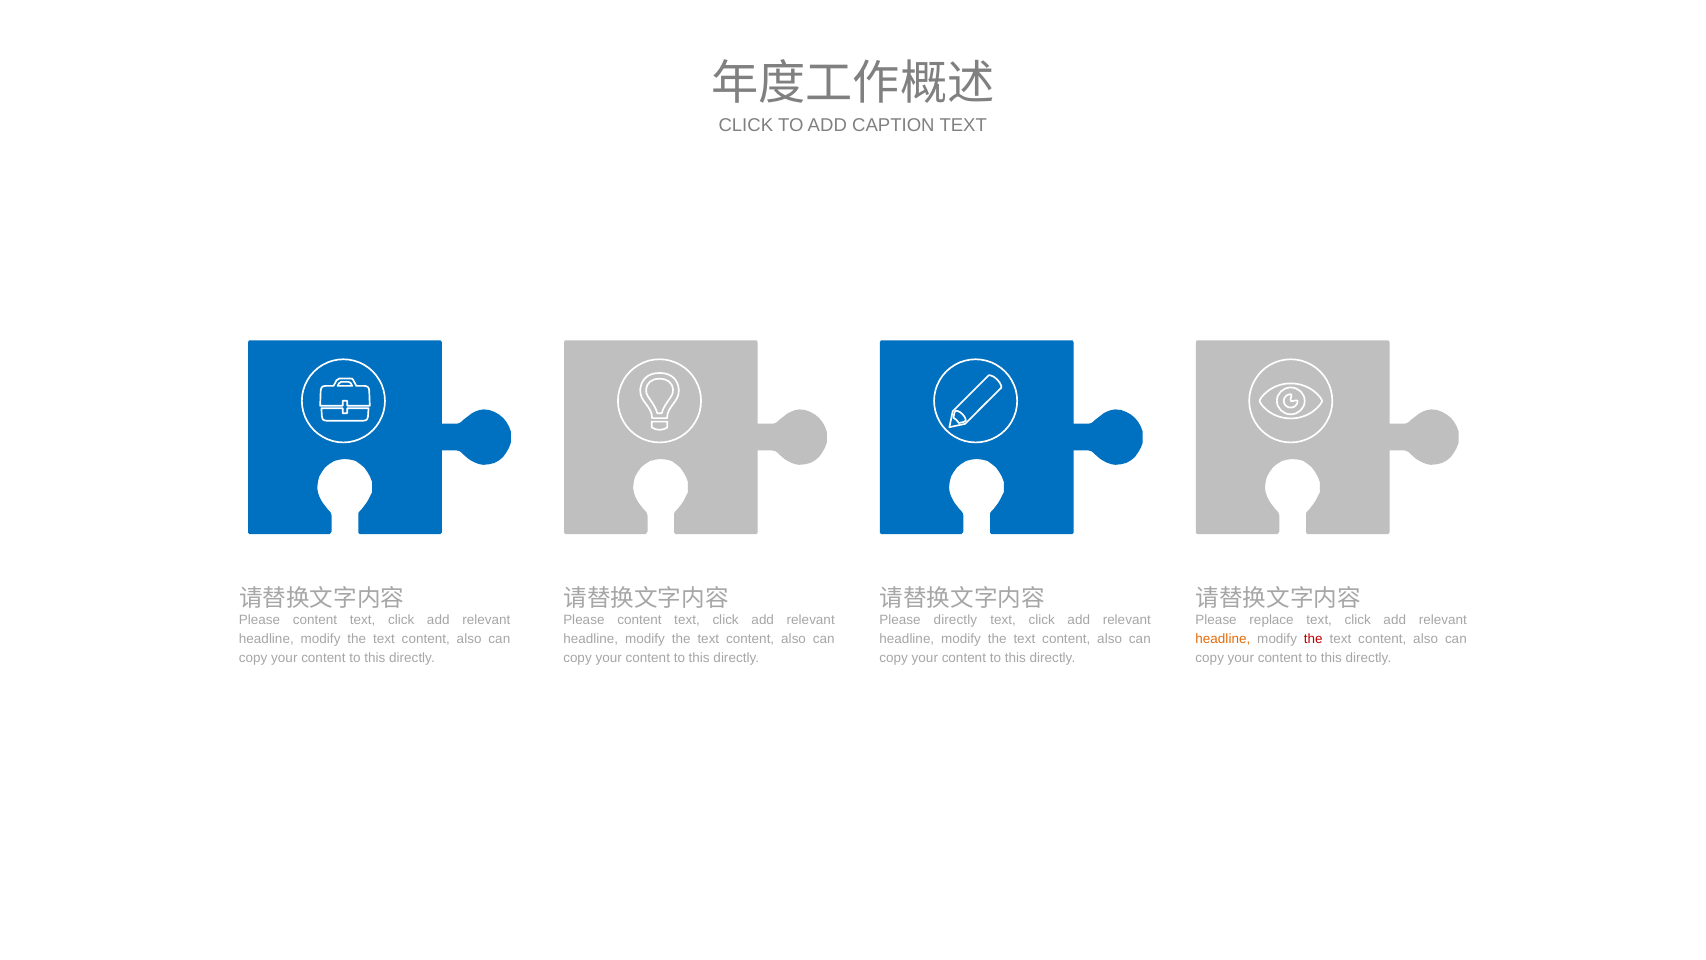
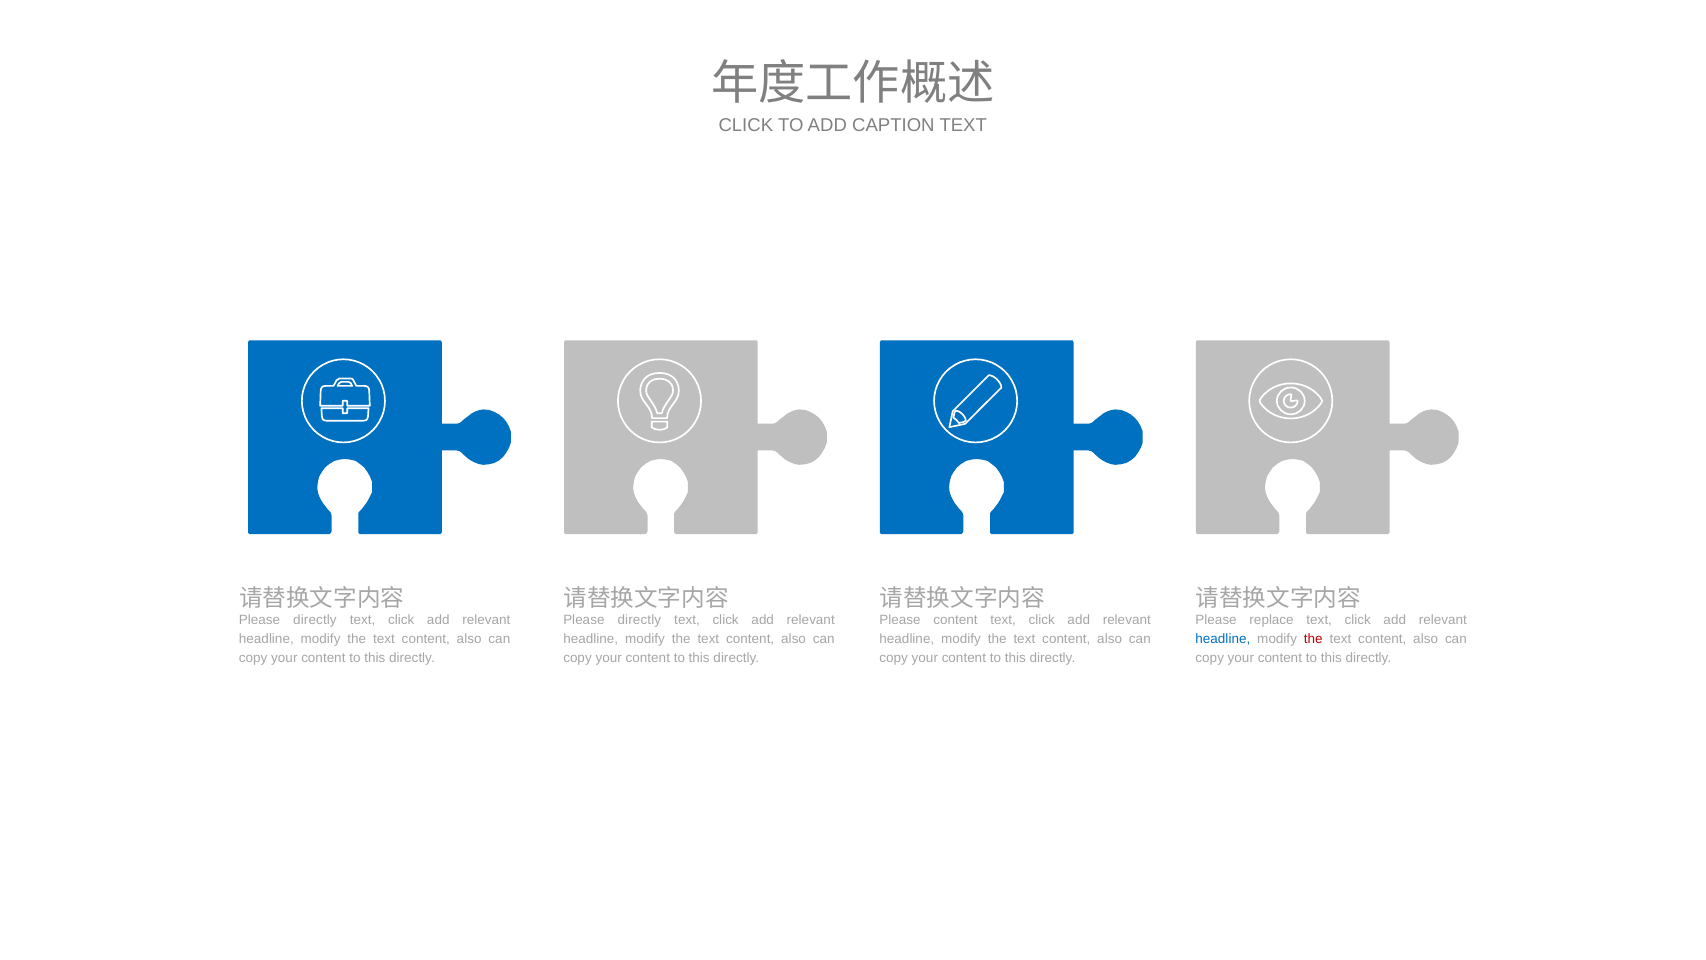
content: content -> directly (315, 619)
content: content -> directly (639, 619)
Please directly: directly -> content (955, 619)
headline colour: orange -> blue (1223, 639)
